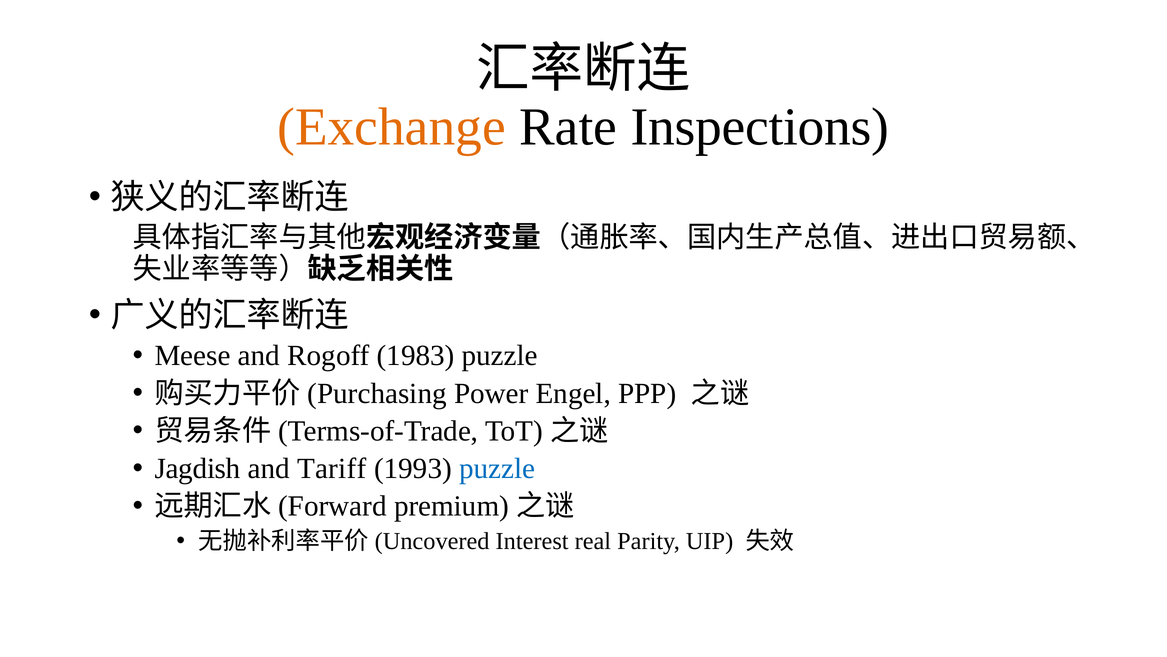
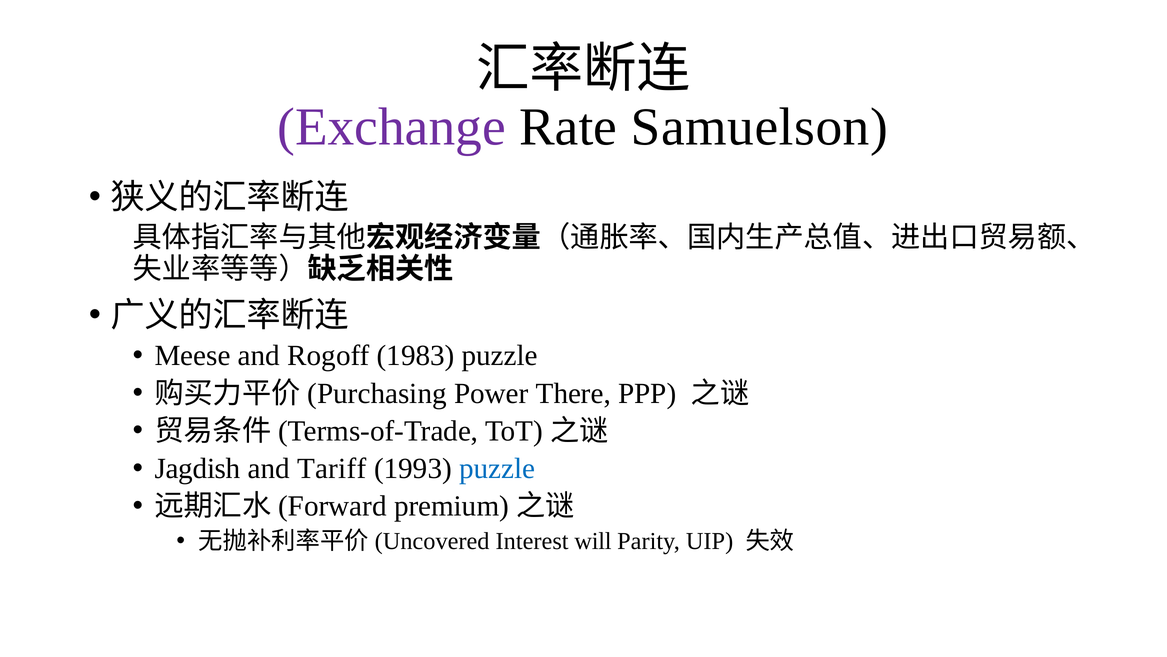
Exchange colour: orange -> purple (392, 127)
Inspections: Inspections -> Samuelson (759, 127)
Engel: Engel -> There (573, 393)
real: real -> will (593, 541)
